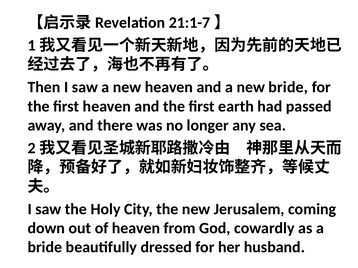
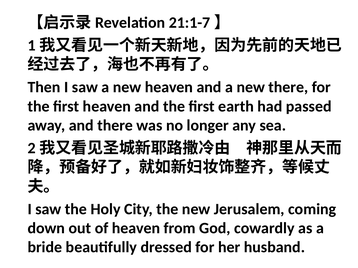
new bride: bride -> there (288, 87)
